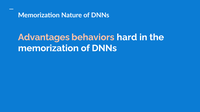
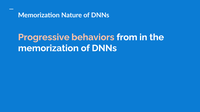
Advantages: Advantages -> Progressive (44, 37)
hard: hard -> from (127, 37)
